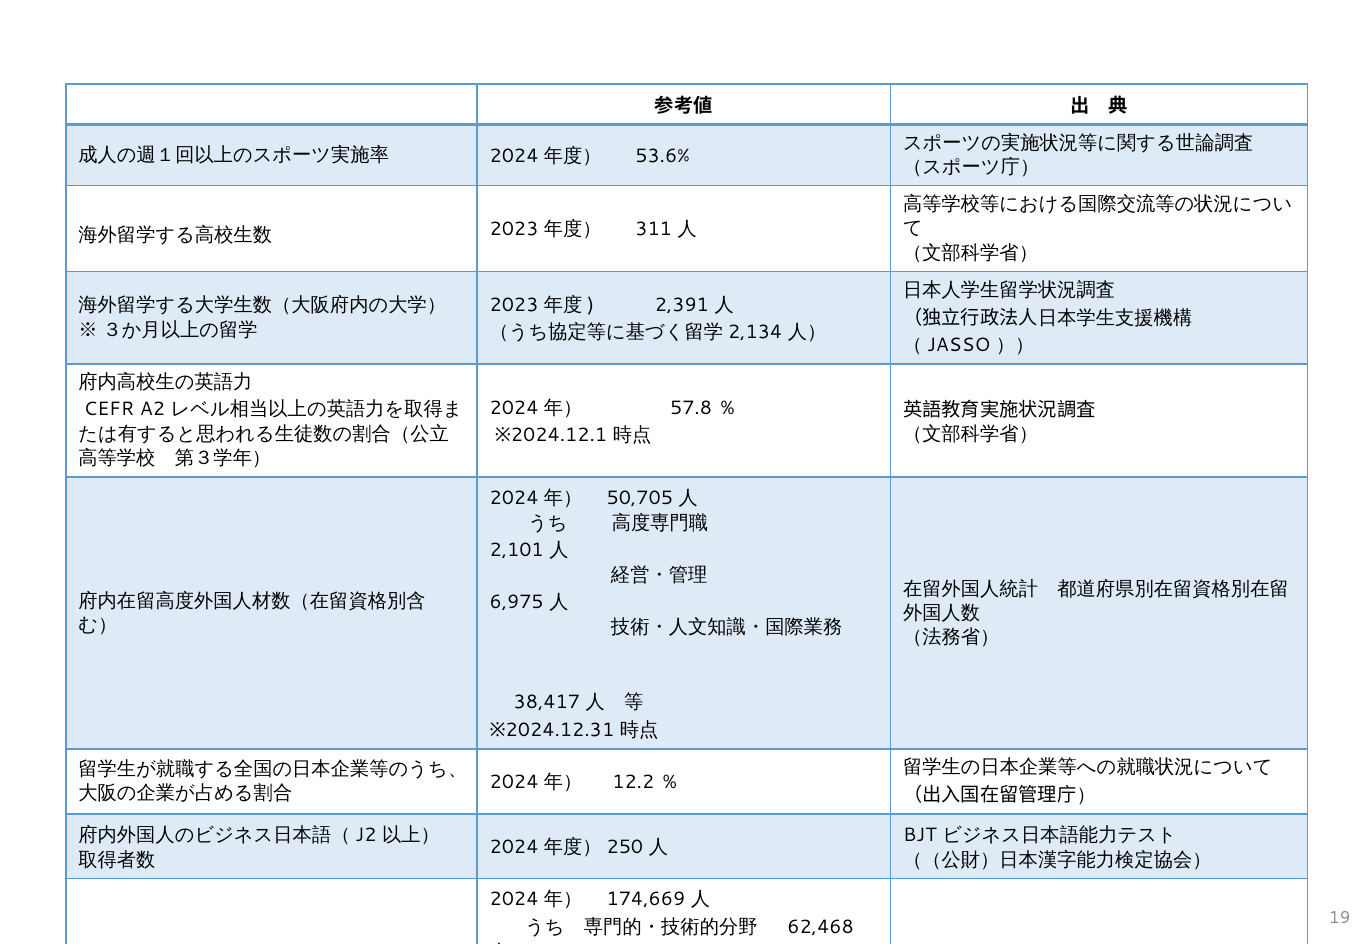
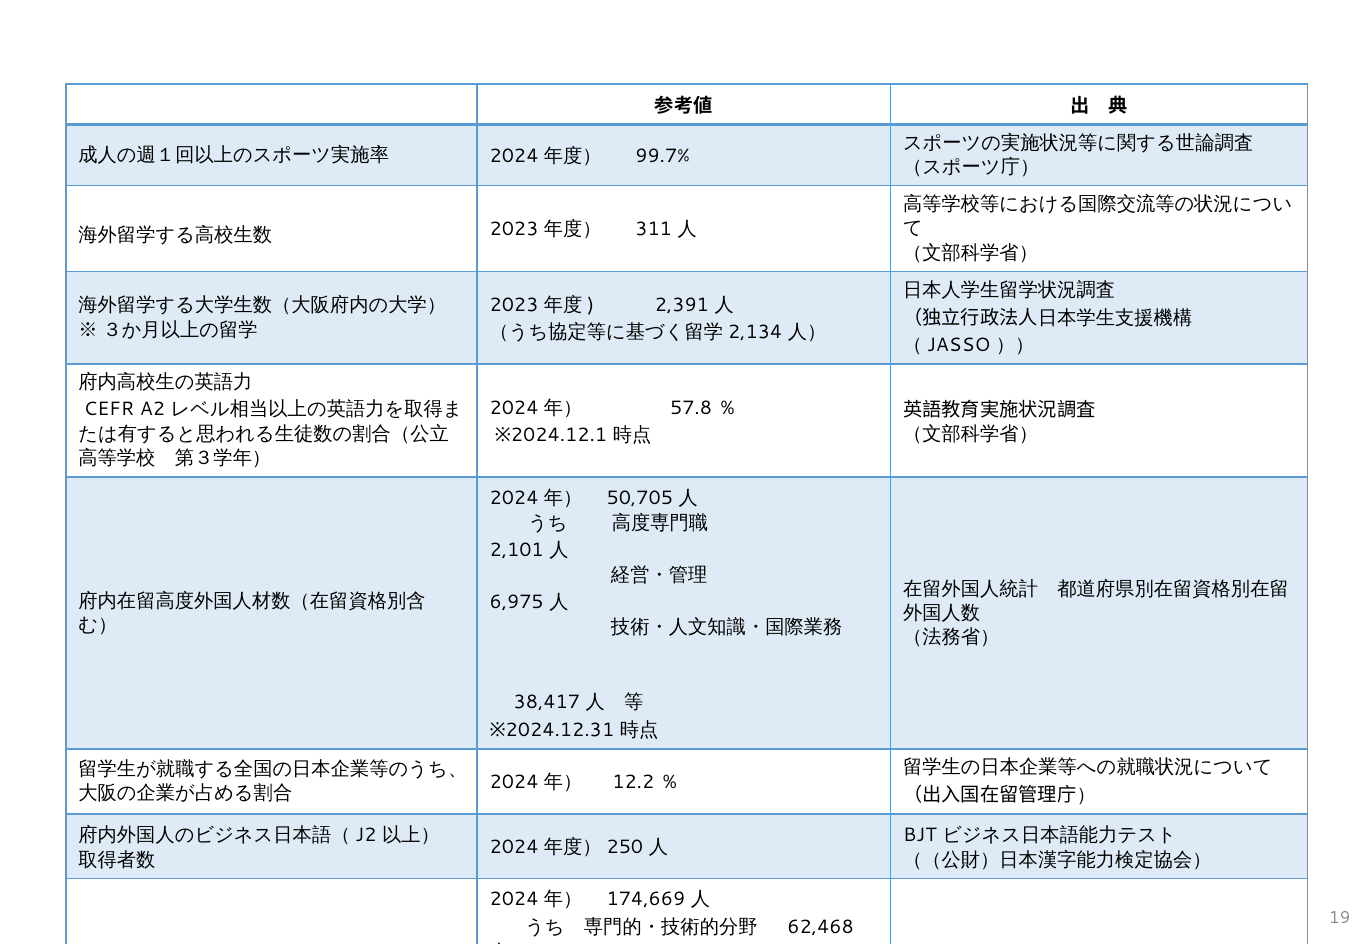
53.6%: 53.6% -> 99.7% (663, 156)
